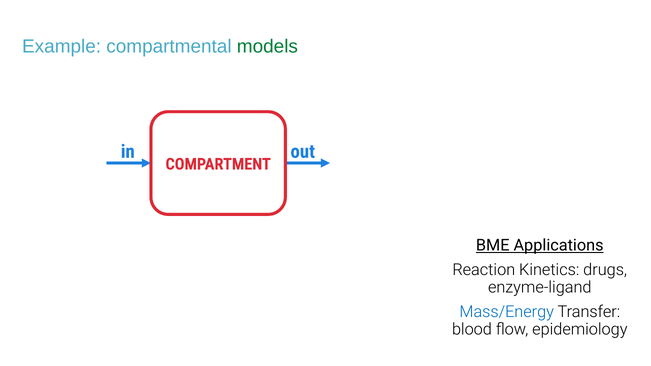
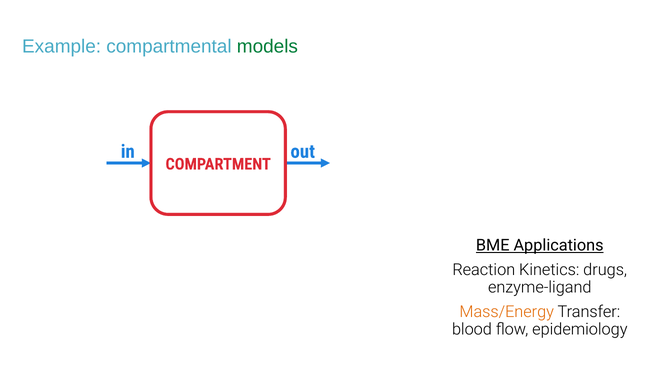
Mass/Energy colour: blue -> orange (507, 312)
